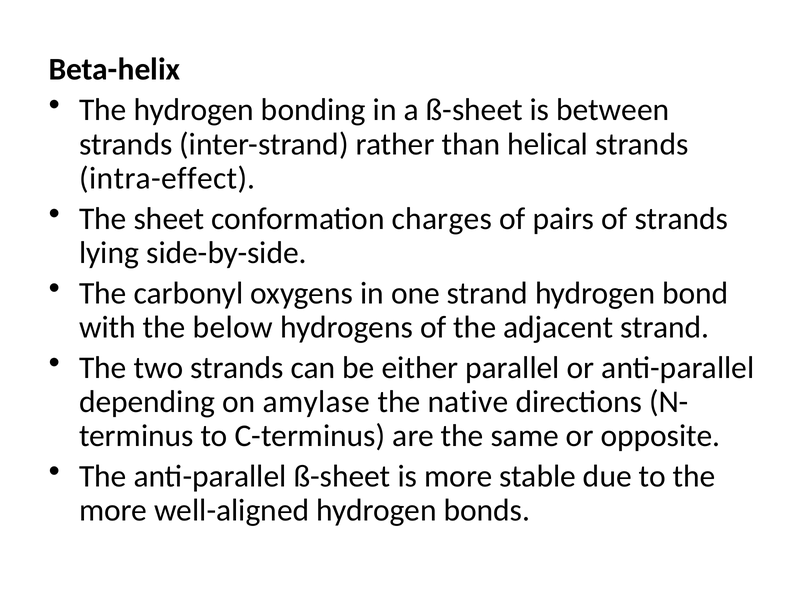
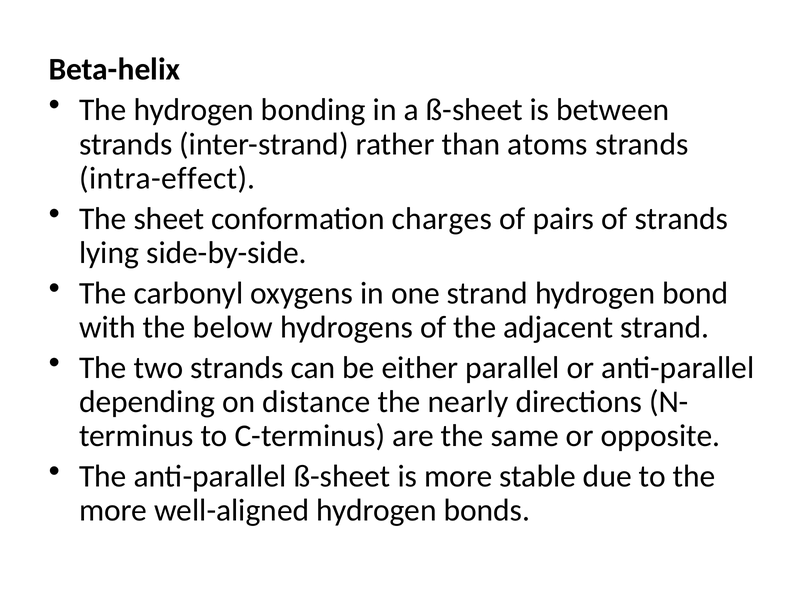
helical: helical -> atoms (548, 144)
amylase: amylase -> distance (316, 402)
native: native -> nearly (468, 402)
